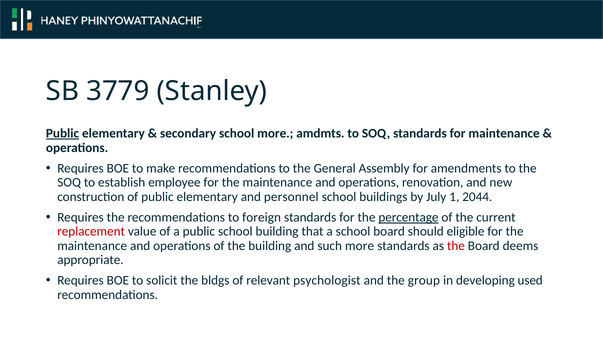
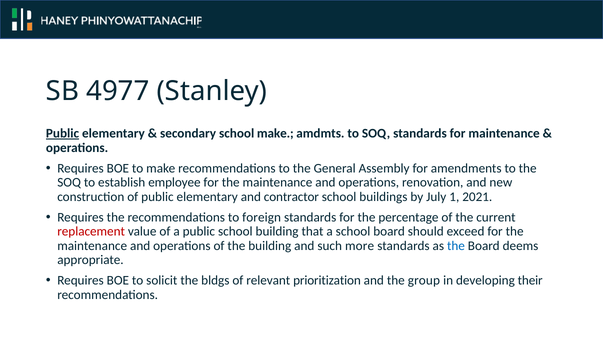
3779: 3779 -> 4977 (118, 91)
school more: more -> make (275, 134)
personnel: personnel -> contractor (291, 197)
2044: 2044 -> 2021 (477, 197)
percentage underline: present -> none (408, 217)
eligible: eligible -> exceed (466, 232)
the colour: red -> blue (456, 246)
psychologist: psychologist -> prioritization (327, 281)
used: used -> their (530, 281)
